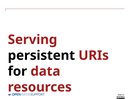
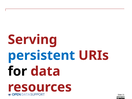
persistent colour: black -> blue (41, 55)
